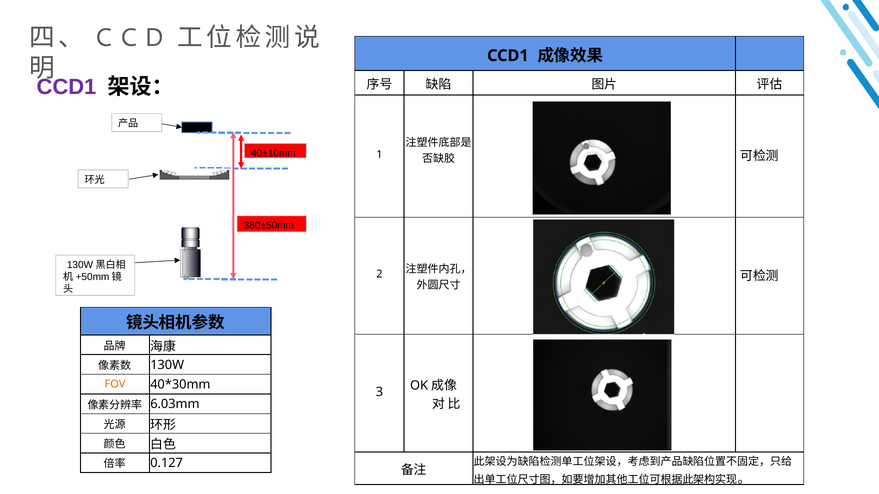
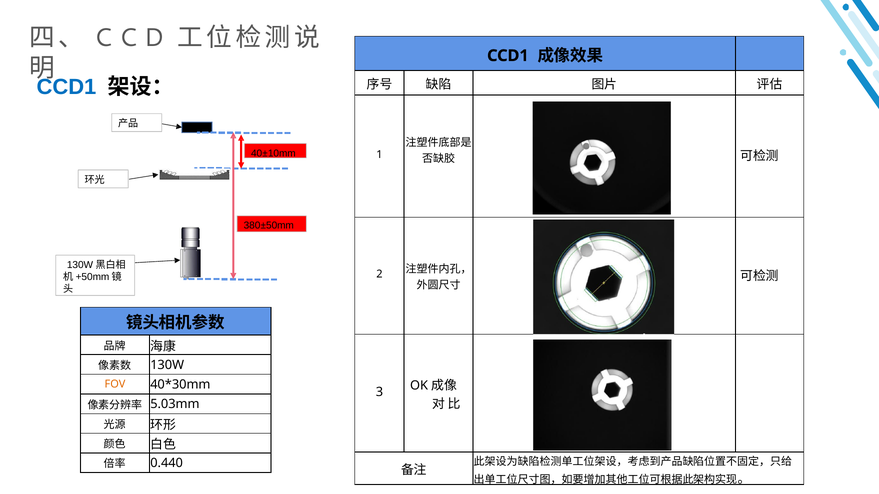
CCD1 colour: purple -> blue (66, 87)
6.03mm: 6.03mm -> 5.03mm (175, 404)
0.127: 0.127 -> 0.440 (167, 463)
